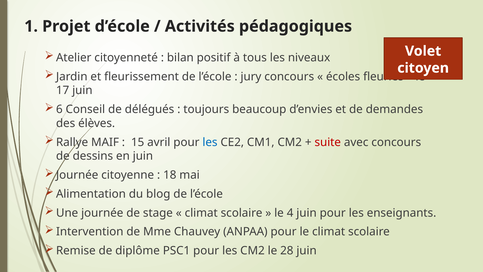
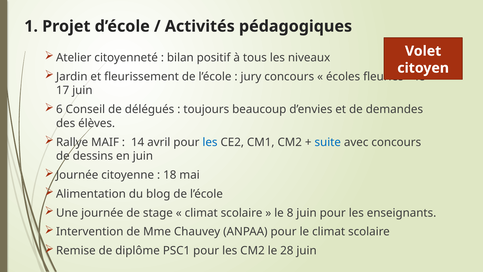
15: 15 -> 14 (138, 142)
suite colour: red -> blue (328, 142)
4: 4 -> 8 (290, 213)
